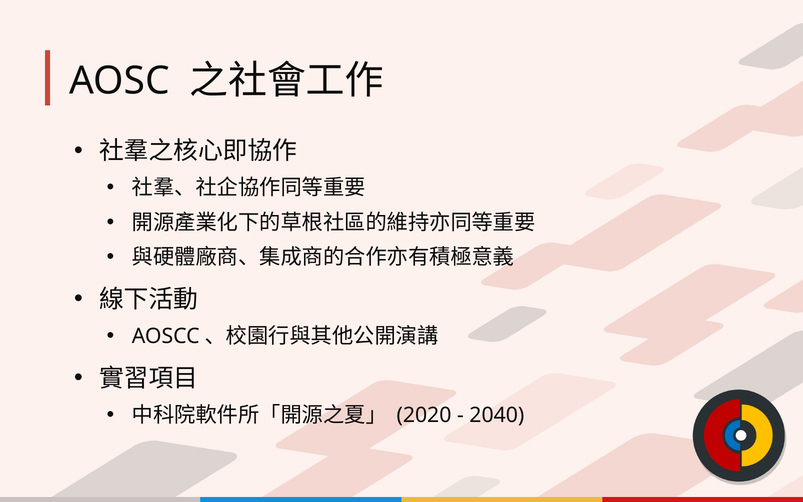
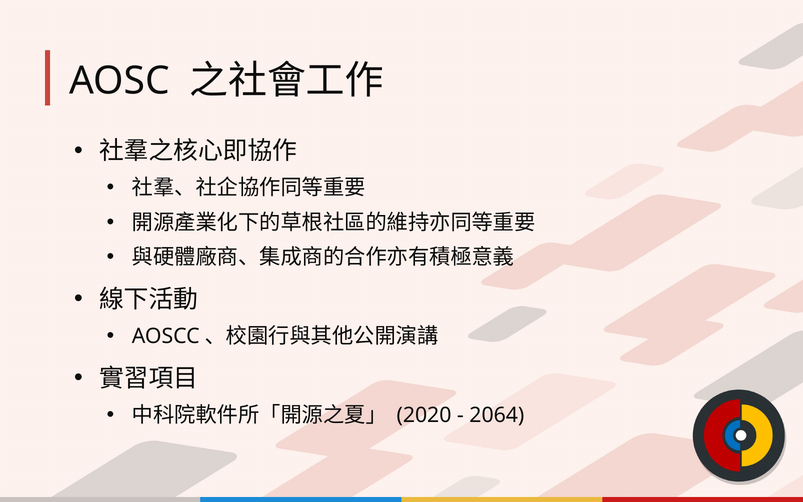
2040: 2040 -> 2064 (497, 415)
